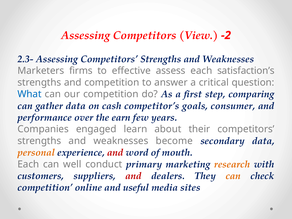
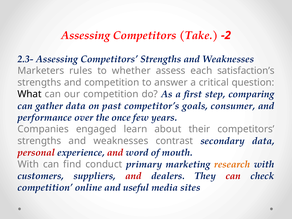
View: View -> Take (199, 35)
firms: firms -> rules (81, 71)
effective: effective -> whether (131, 71)
What colour: blue -> black (30, 94)
cash: cash -> past (112, 106)
earn: earn -> once (121, 117)
become: become -> contrast (174, 141)
personal colour: orange -> red (36, 153)
Each: Each -> With (28, 164)
well: well -> find (72, 164)
can colour: orange -> red (233, 176)
